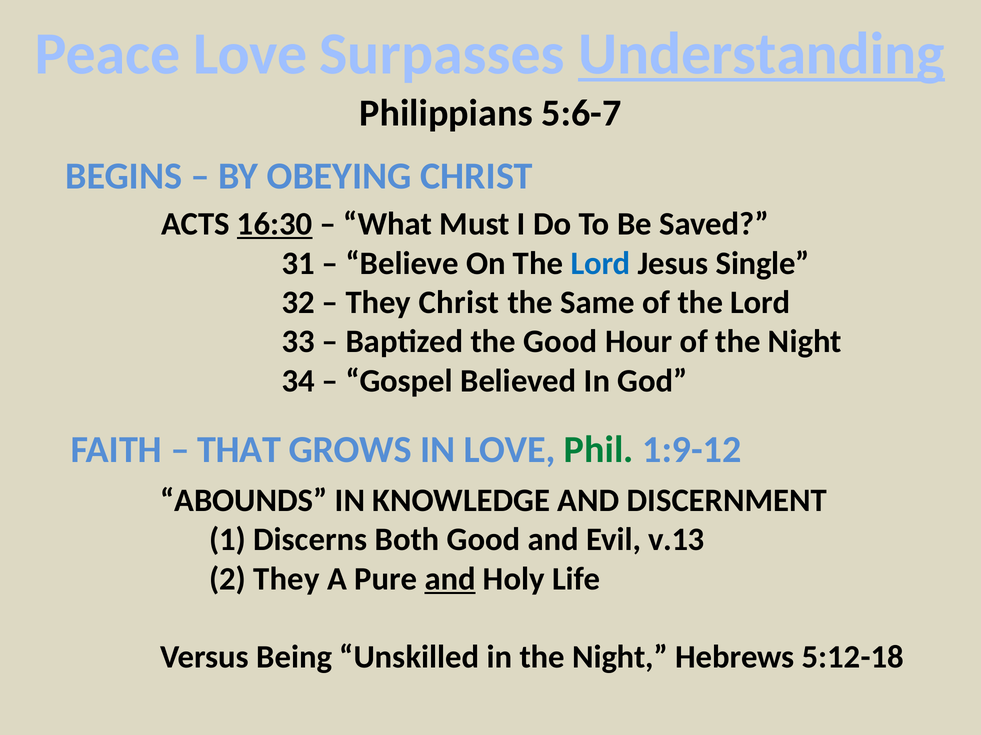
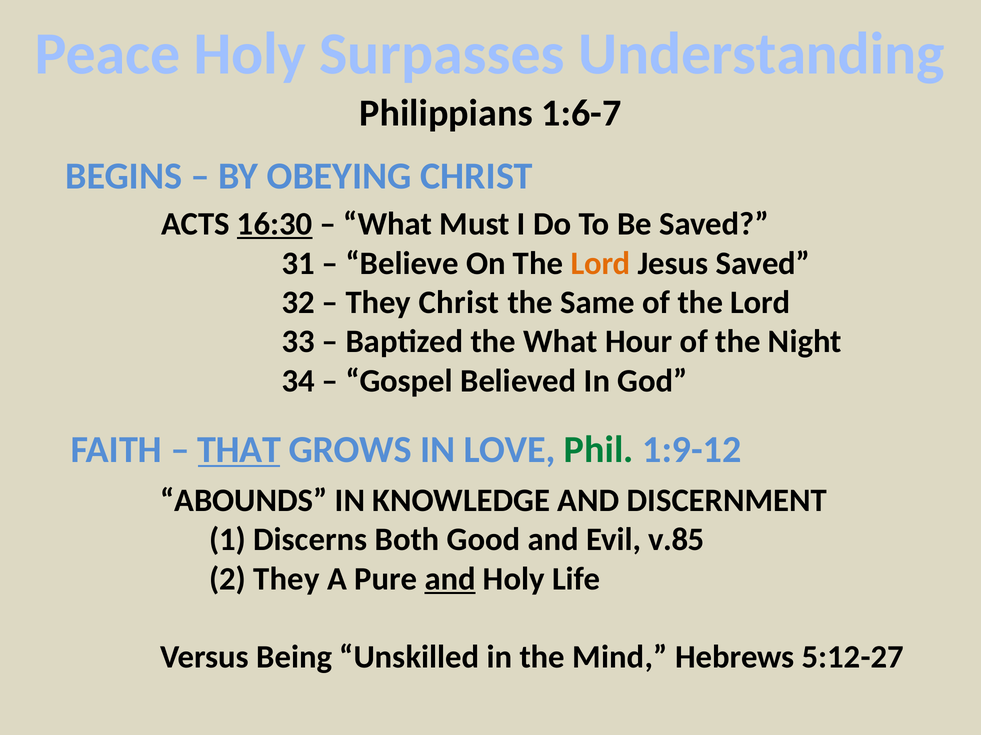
Peace Love: Love -> Holy (250, 54)
Understanding underline: present -> none (762, 54)
5:6-7: 5:6-7 -> 1:6-7 (581, 113)
Lord colour: blue -> orange (601, 263)
Jesus Single: Single -> Saved (763, 263)
the Good: Good -> What (560, 342)
THAT underline: none -> present (239, 450)
v.13: v.13 -> v.85 (676, 540)
in the Night: Night -> Mind (620, 658)
5:12-18: 5:12-18 -> 5:12-27 (853, 658)
